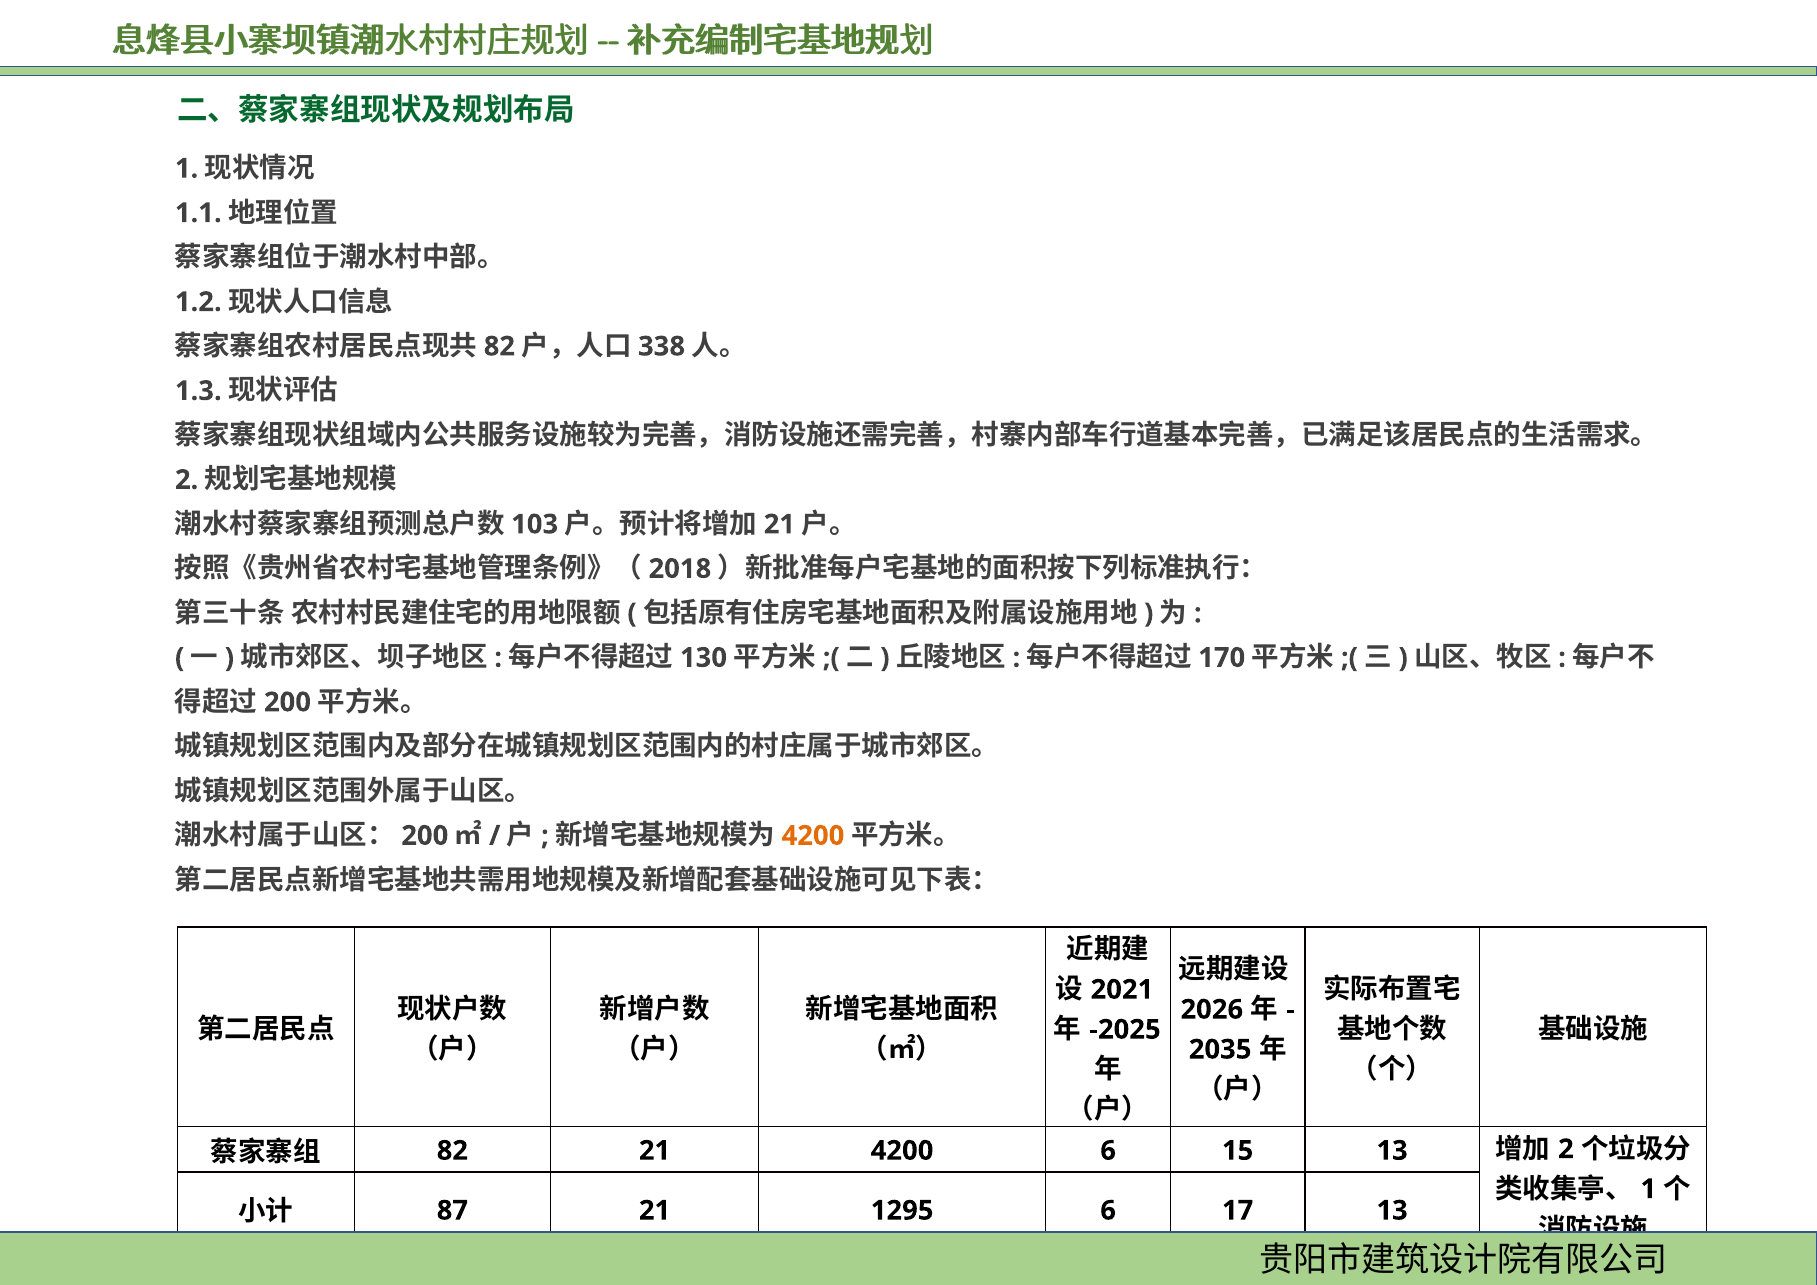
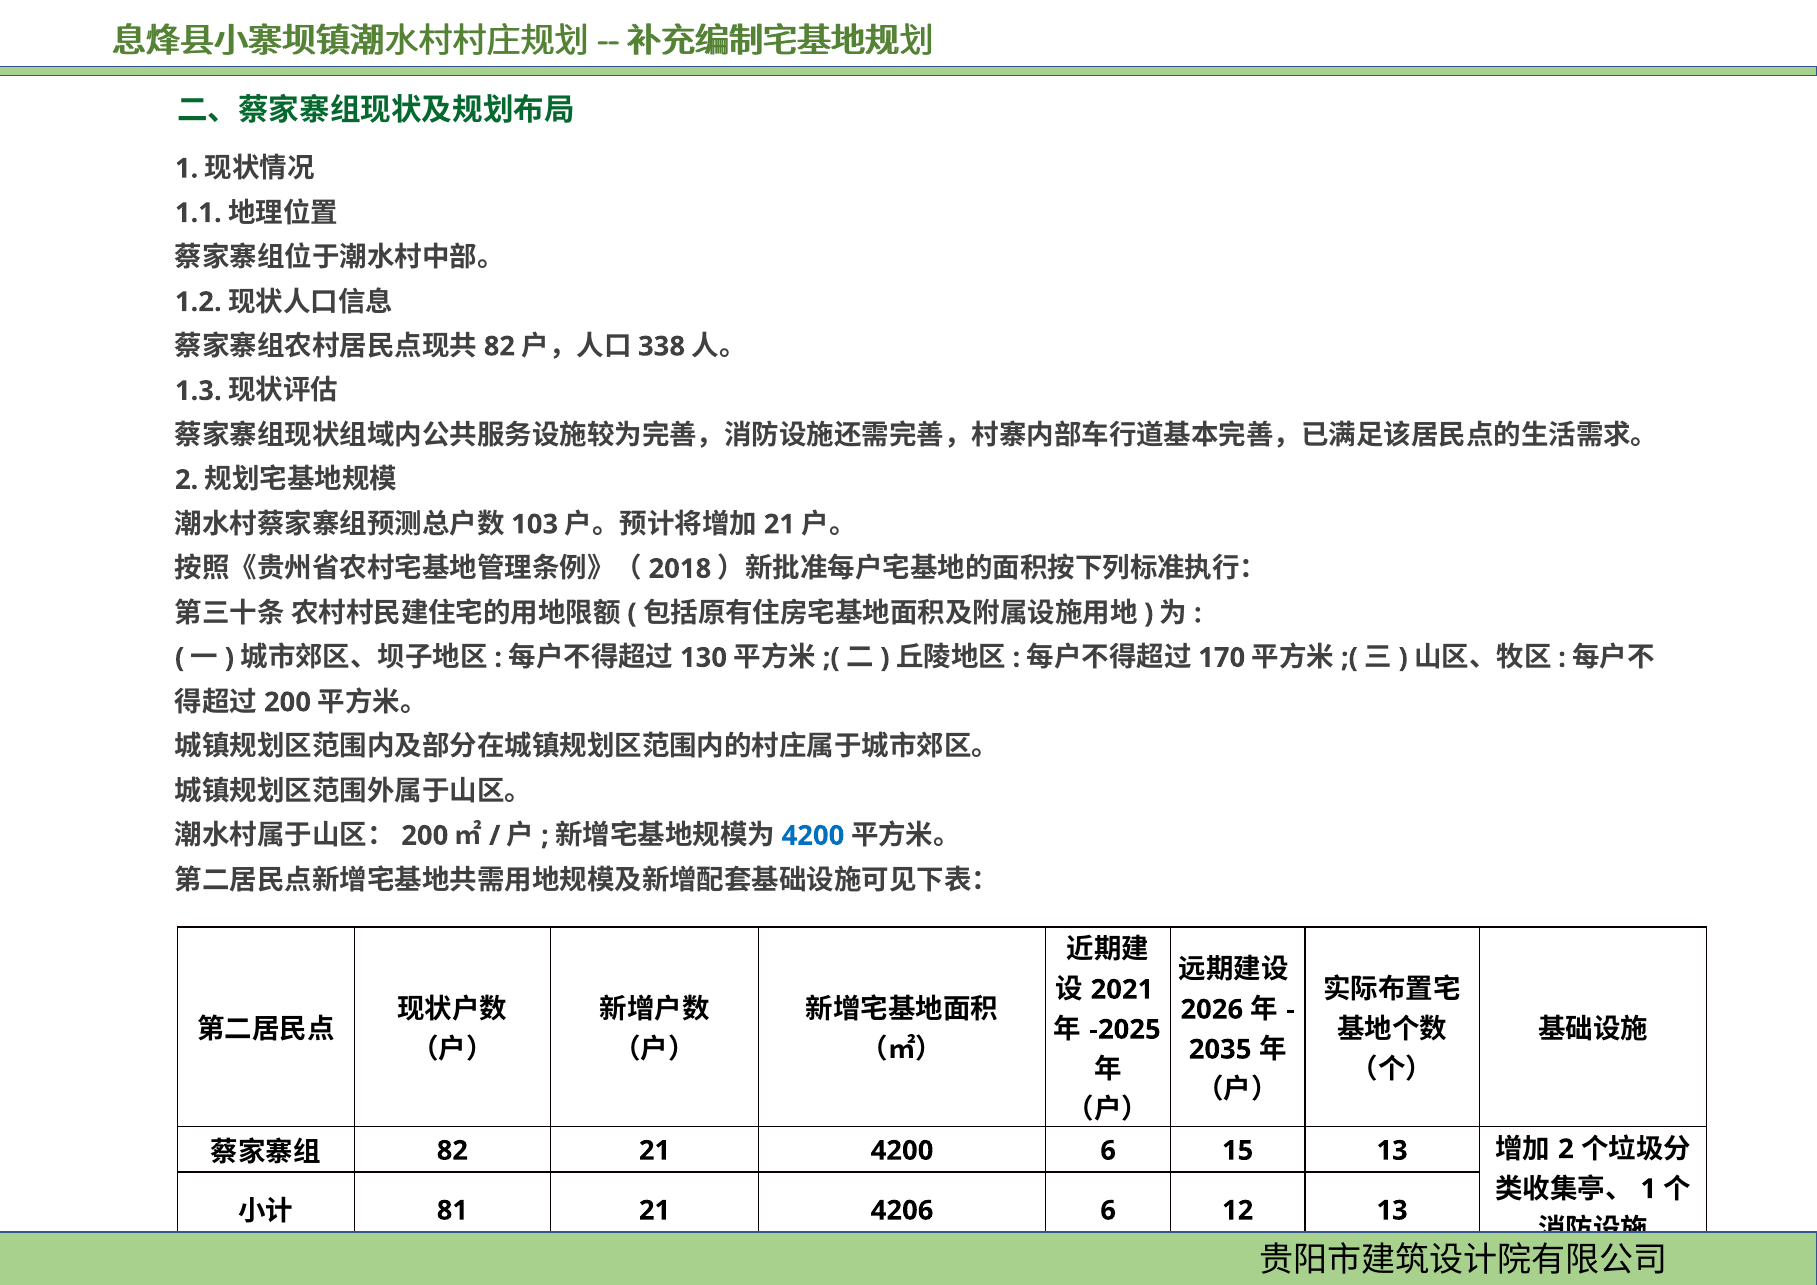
4200 colour: orange -> blue (813, 836)
87: 87 -> 81 (452, 1210)
1295: 1295 -> 4206 (902, 1210)
17: 17 -> 12 (1238, 1210)
